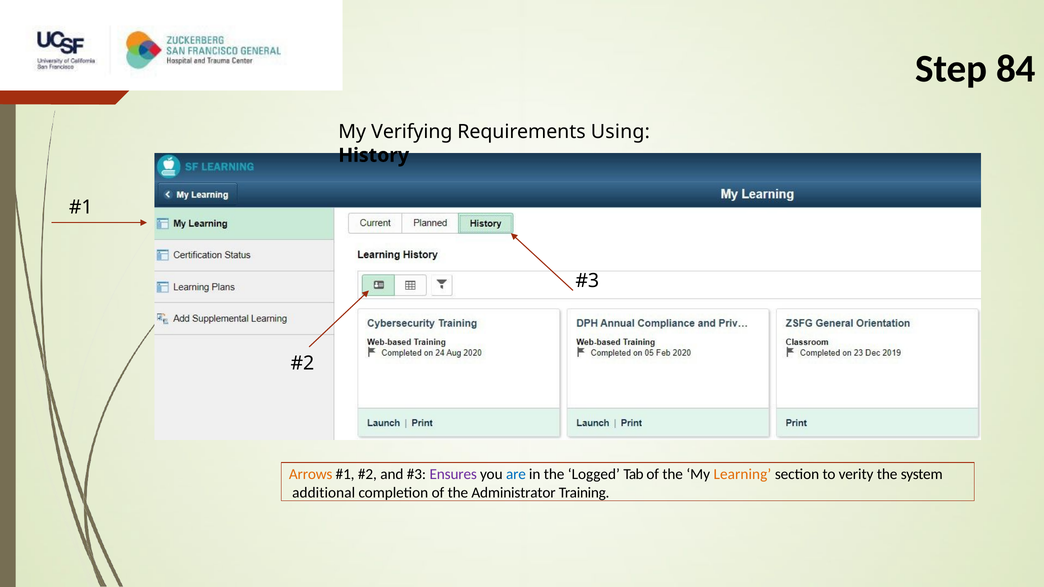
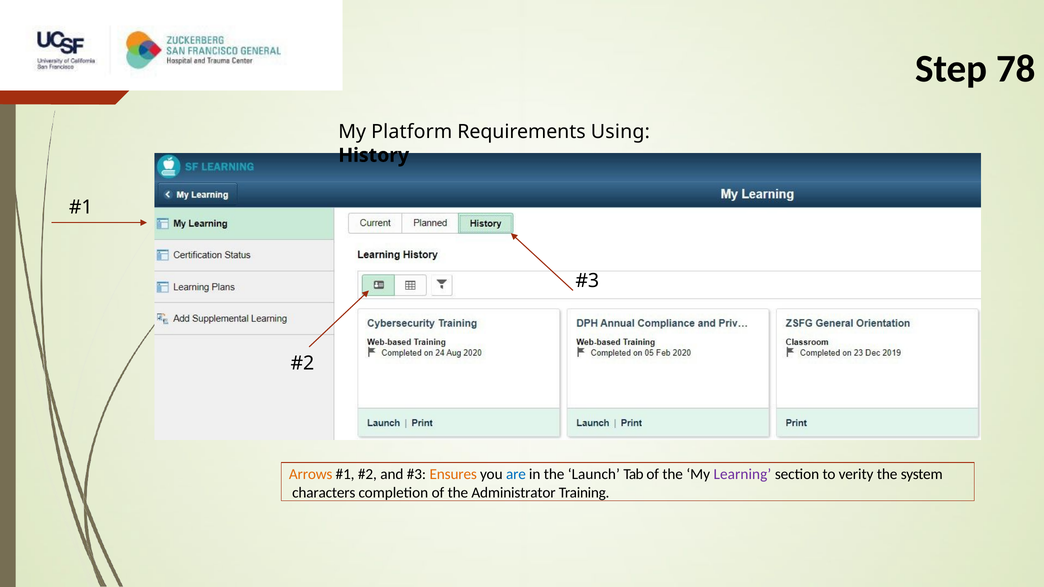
84: 84 -> 78 (1016, 69)
Verifying: Verifying -> Platform (412, 132)
Ensures colour: purple -> orange (453, 475)
Logged: Logged -> Launch (594, 475)
Learning colour: orange -> purple (742, 475)
additional: additional -> characters (324, 493)
